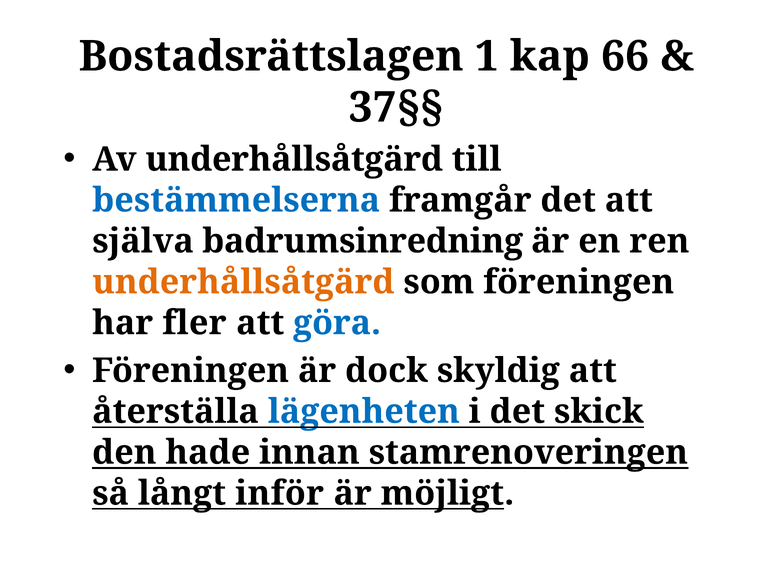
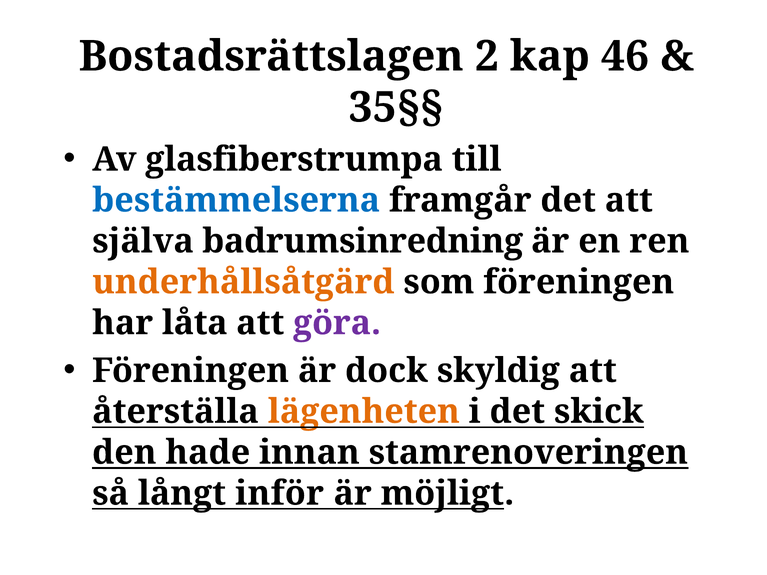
1: 1 -> 2 (487, 56)
66: 66 -> 46 (625, 56)
37§§: 37§§ -> 35§§ (396, 108)
Av underhållsåtgärd: underhållsåtgärd -> glasfiberstrumpa (294, 159)
fler: fler -> låta (195, 323)
göra colour: blue -> purple (337, 323)
lägenheten colour: blue -> orange (364, 412)
